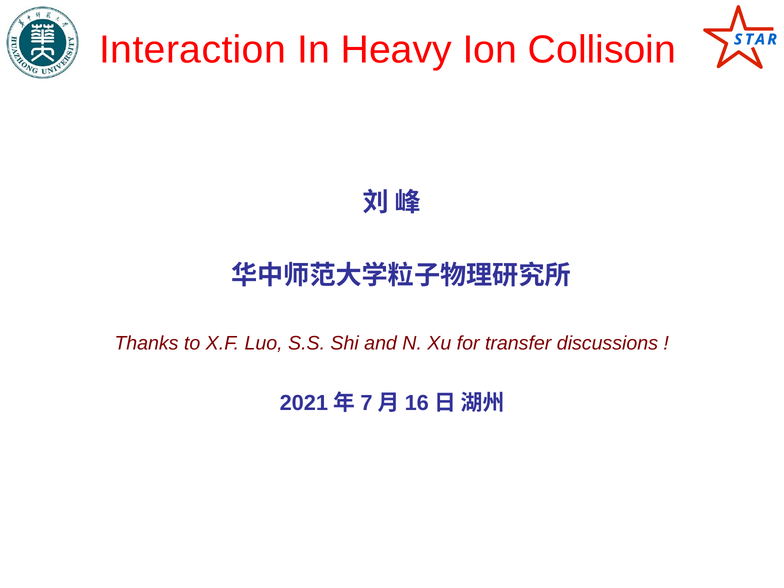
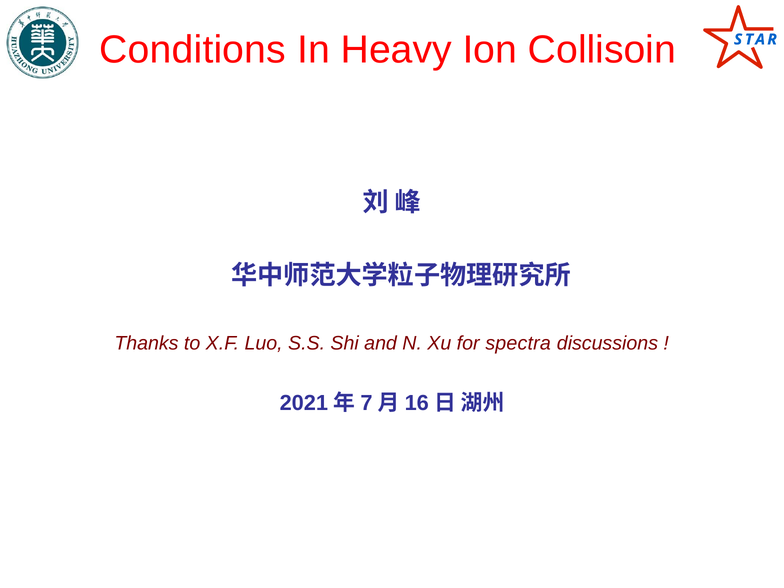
Interaction: Interaction -> Conditions (193, 50)
transfer: transfer -> spectra (518, 343)
